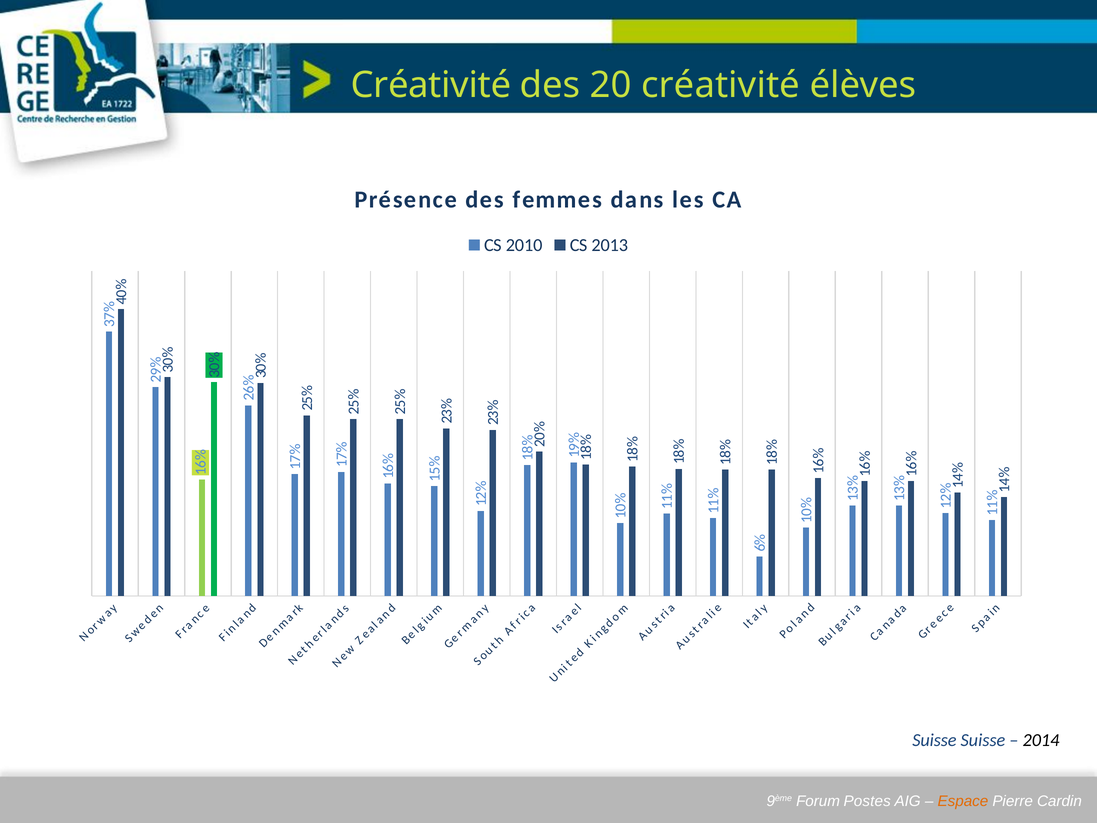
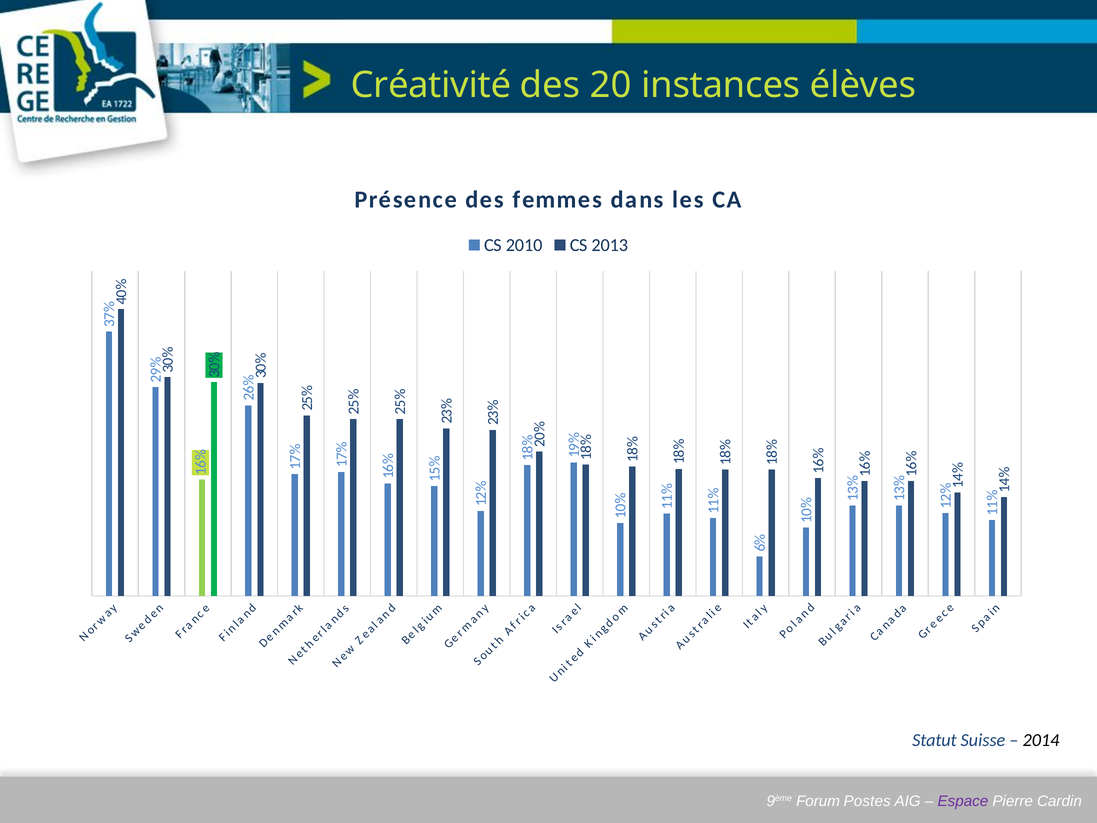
20 créativité: créativité -> instances (721, 85)
Suisse: Suisse -> Statut (934, 740)
Espace colour: orange -> purple (963, 801)
